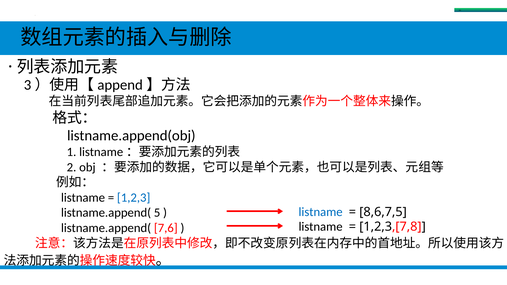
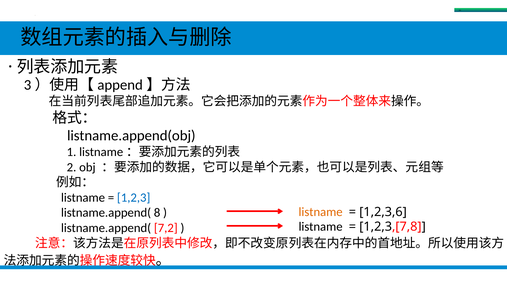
listname colour: blue -> orange (321, 212)
8,6,7,5: 8,6,7,5 -> 1,2,3,6 (383, 212)
5: 5 -> 8 (157, 213)
7,6: 7,6 -> 7,2 (166, 228)
